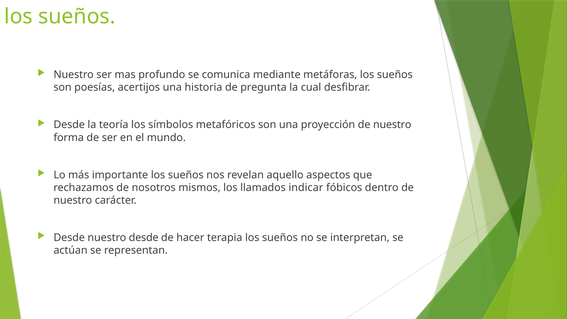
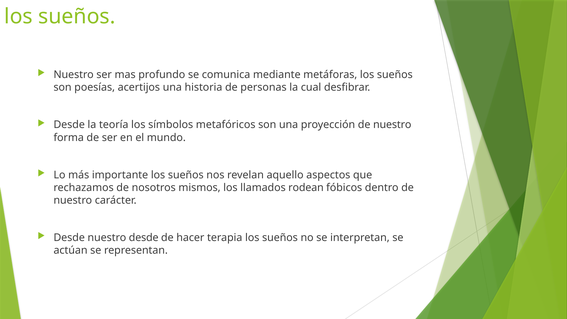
pregunta: pregunta -> personas (263, 87)
indicar: indicar -> rodean (306, 188)
